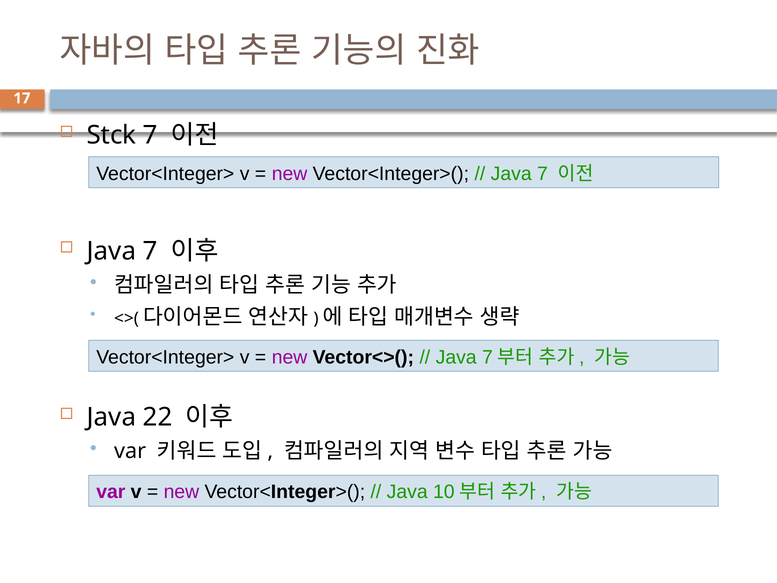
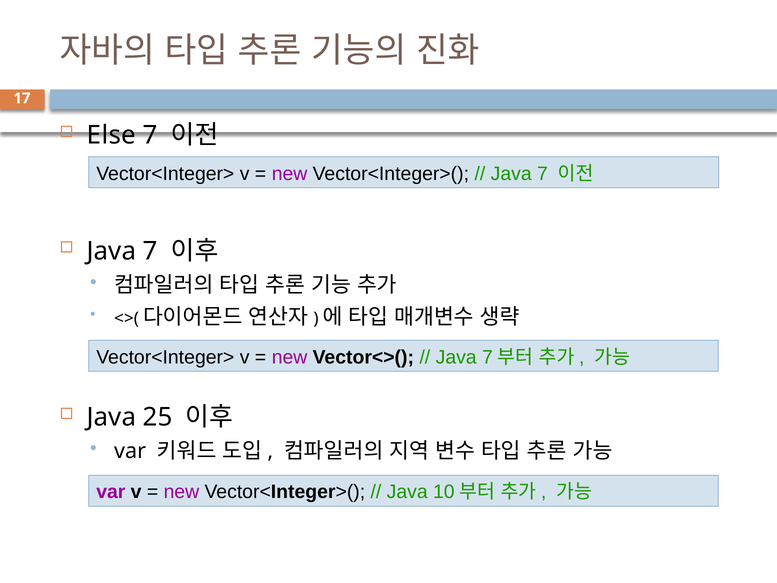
Stck: Stck -> Else (111, 135)
22: 22 -> 25 (158, 417)
